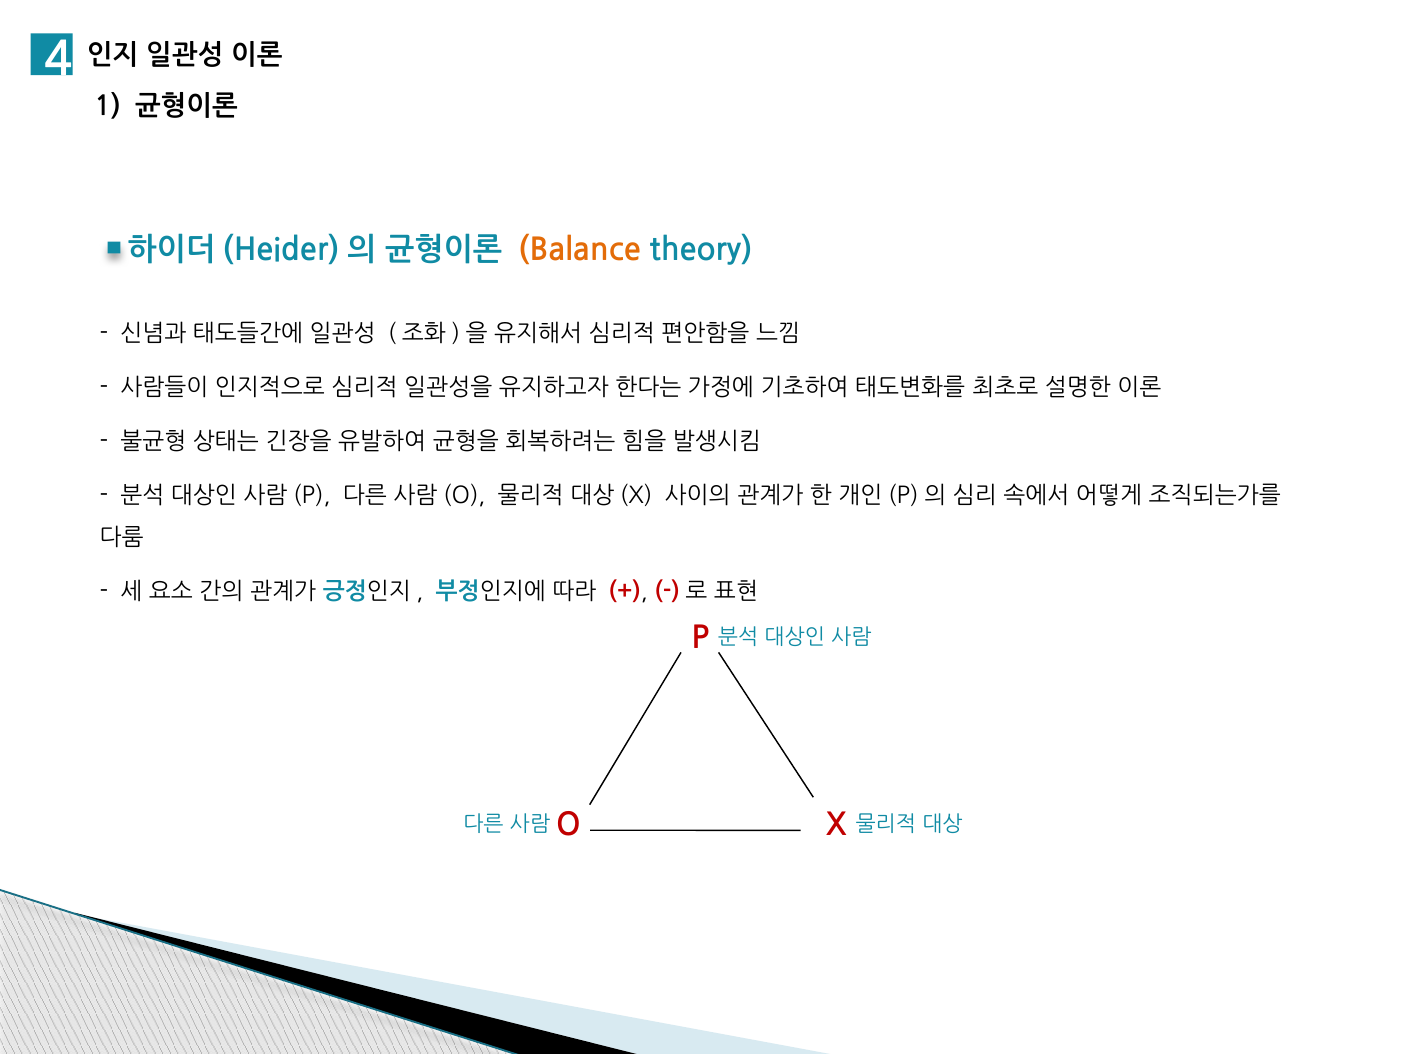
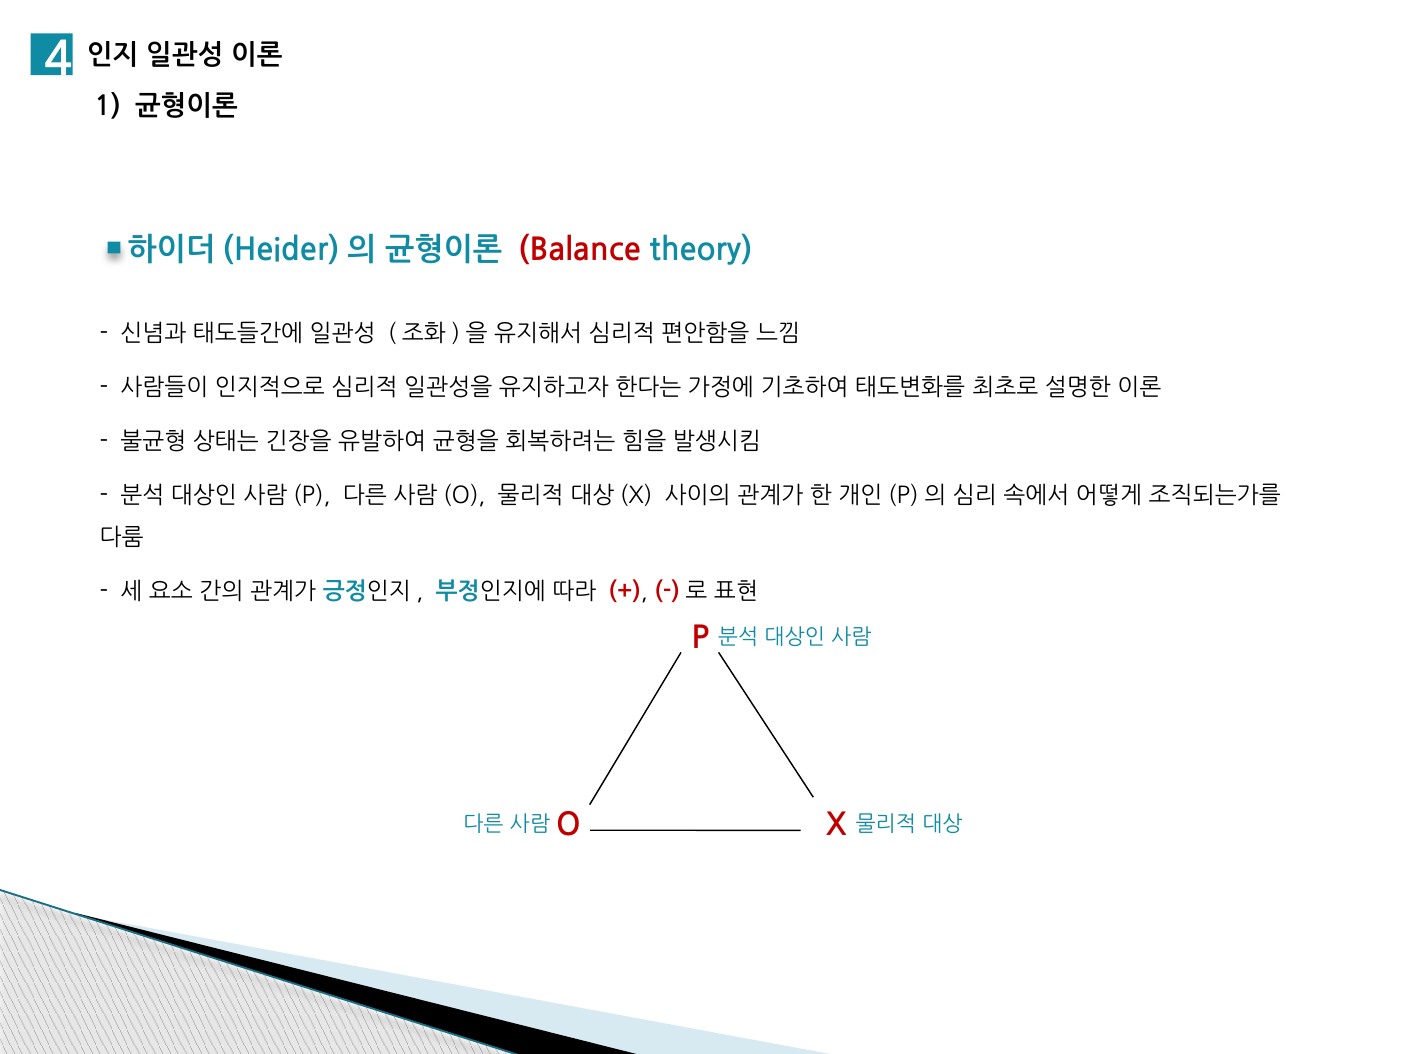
Balance colour: orange -> red (580, 251)
